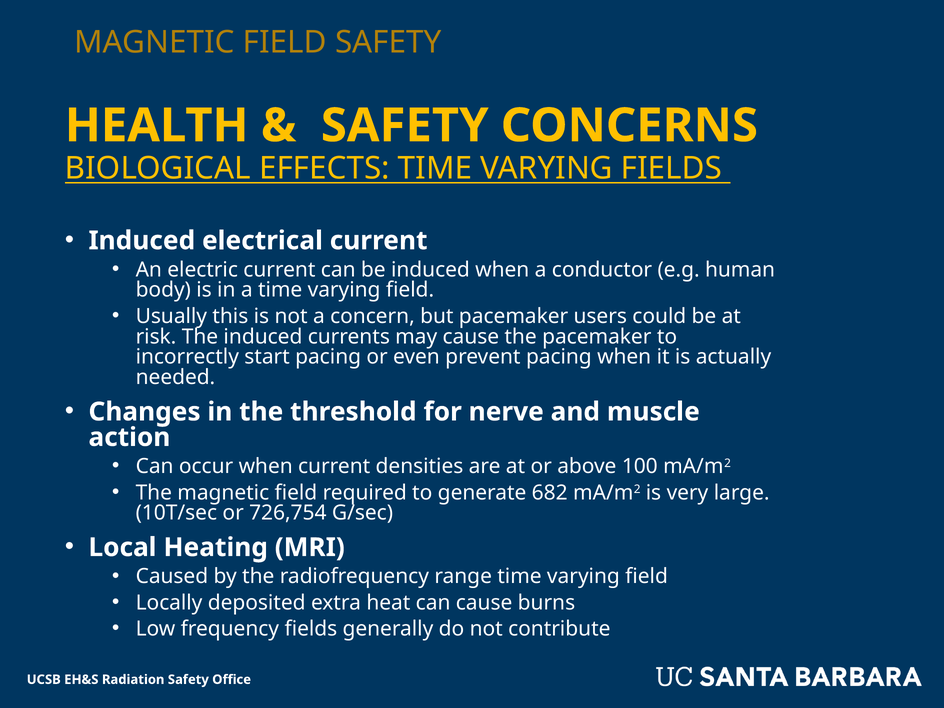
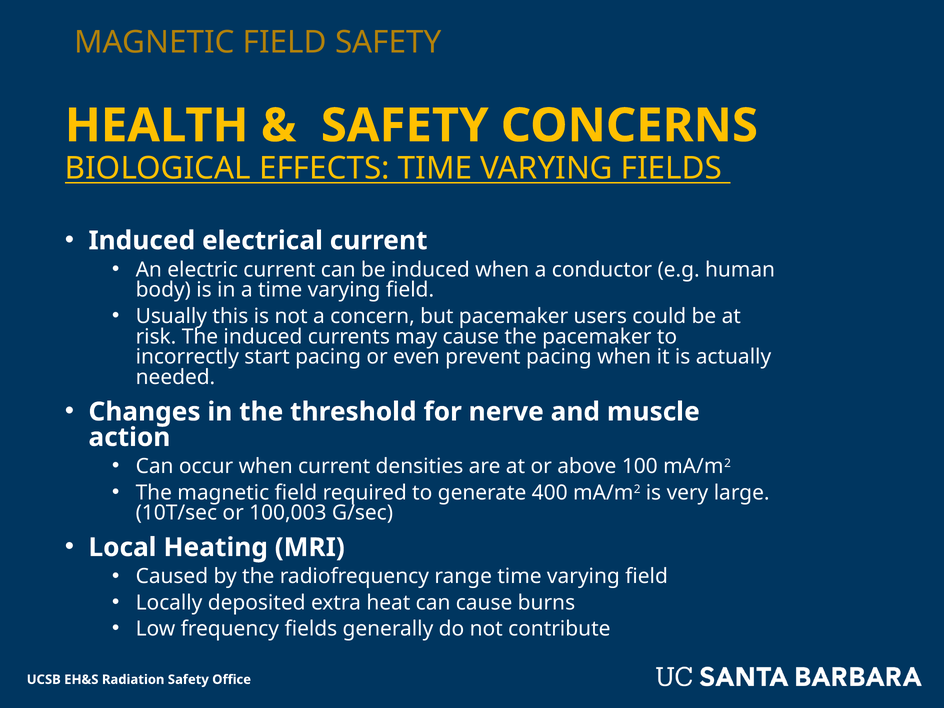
682: 682 -> 400 (550, 493)
726,754: 726,754 -> 100,003 (288, 513)
